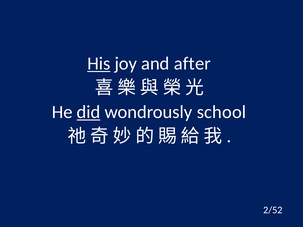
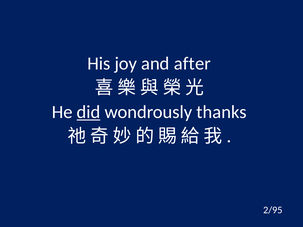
His underline: present -> none (99, 64)
school: school -> thanks (222, 112)
2/52: 2/52 -> 2/95 (273, 210)
